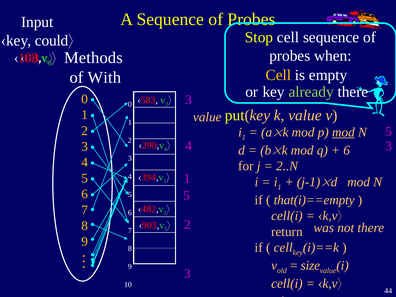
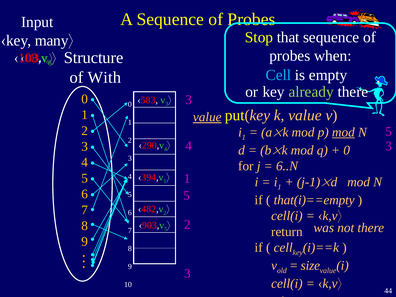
Stop cell: cell -> that (288, 37)
could: could -> many (52, 41)
Methods: Methods -> Structure (94, 58)
Cell colour: yellow -> light blue (278, 75)
value underline: none -> present (207, 117)
6: 6 -> 0 (347, 150)
2..N: 2..N -> 6..N (287, 166)
